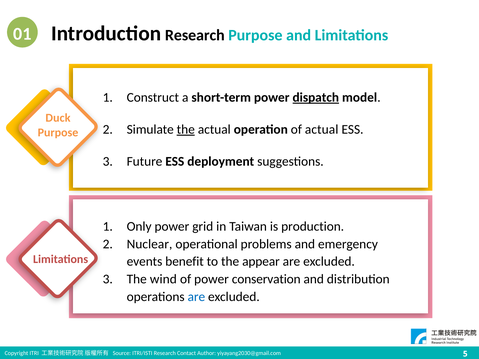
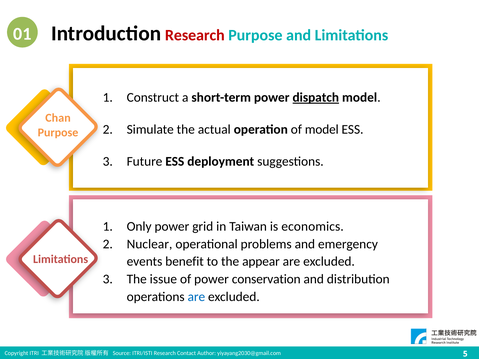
Research colour: black -> red (195, 35)
Duck: Duck -> Chan (58, 118)
the underline: present -> none (186, 129)
of actual: actual -> model (322, 129)
production: production -> economics (313, 227)
wind: wind -> issue (163, 279)
